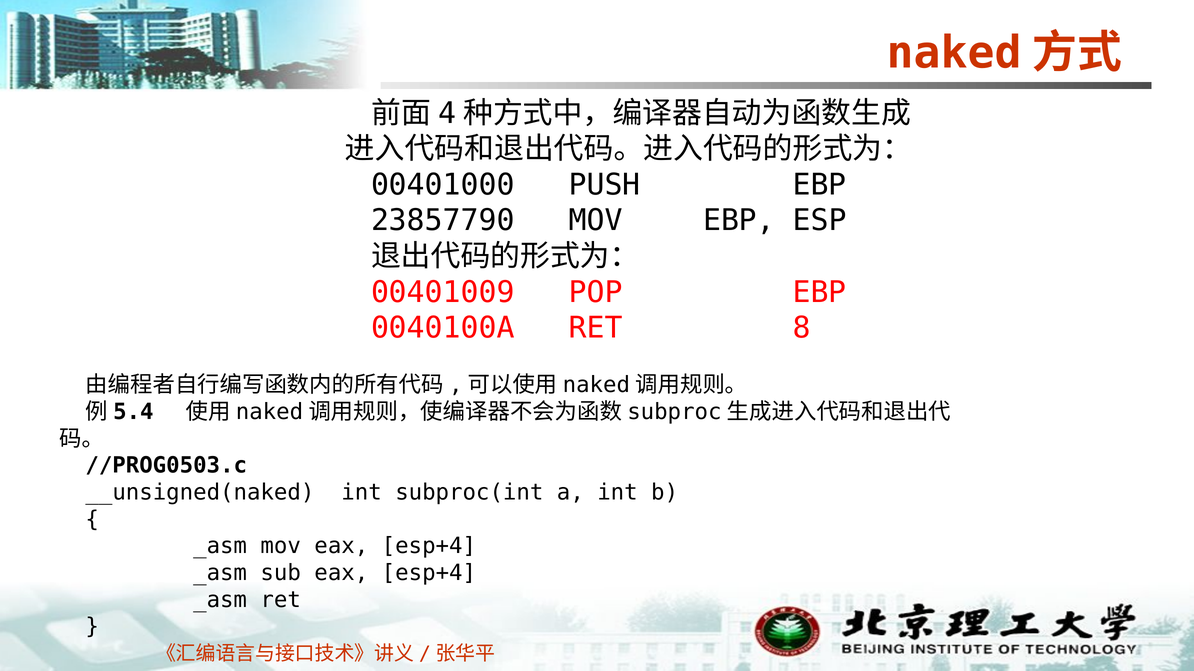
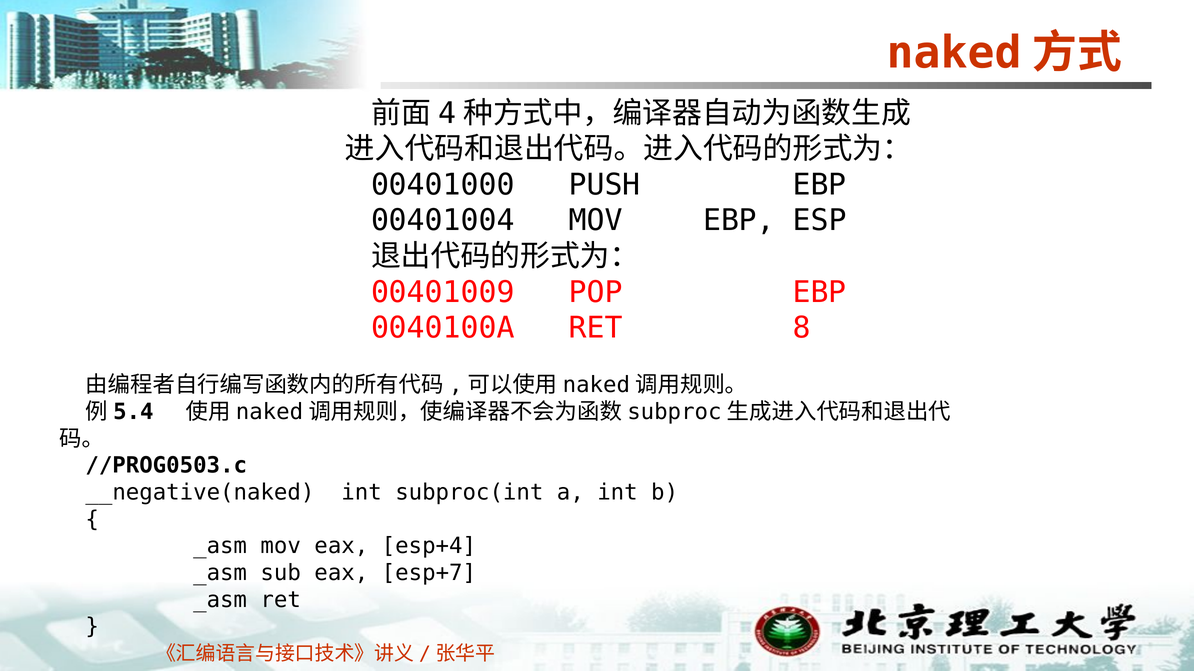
23857790: 23857790 -> 00401004 (443, 221)
__unsigned(naked: __unsigned(naked -> __negative(naked (200, 493)
sub eax esp+4: esp+4 -> esp+7 (429, 573)
